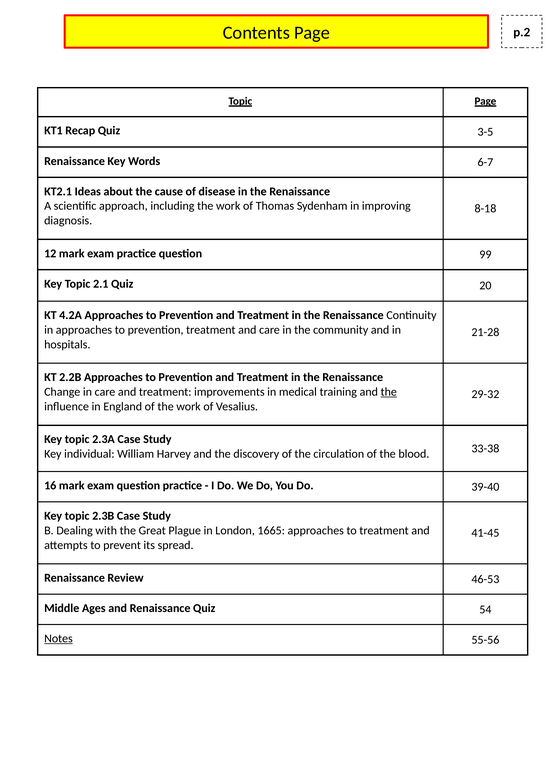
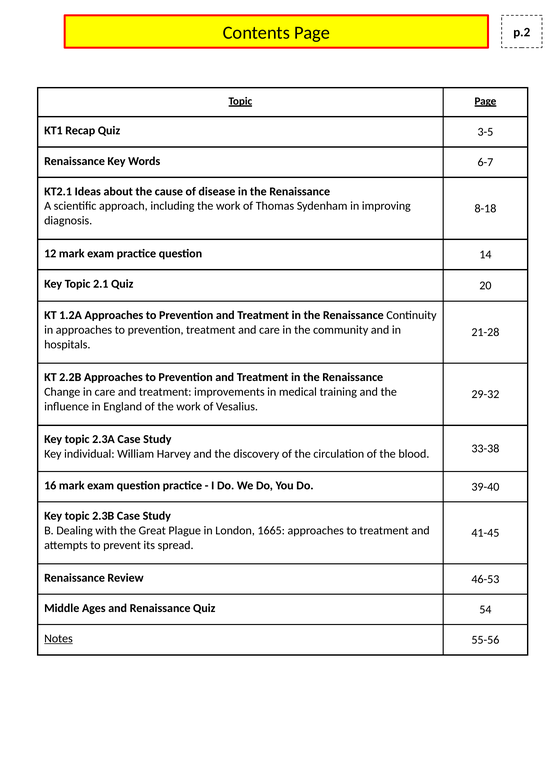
99: 99 -> 14 (485, 255)
4.2A: 4.2A -> 1.2A (71, 315)
the underline: present -> none (389, 392)
